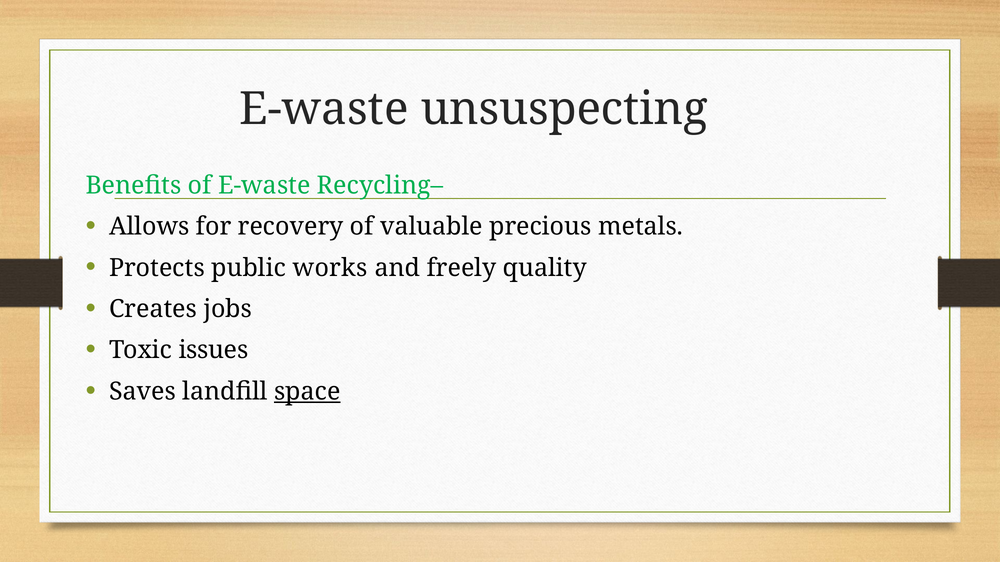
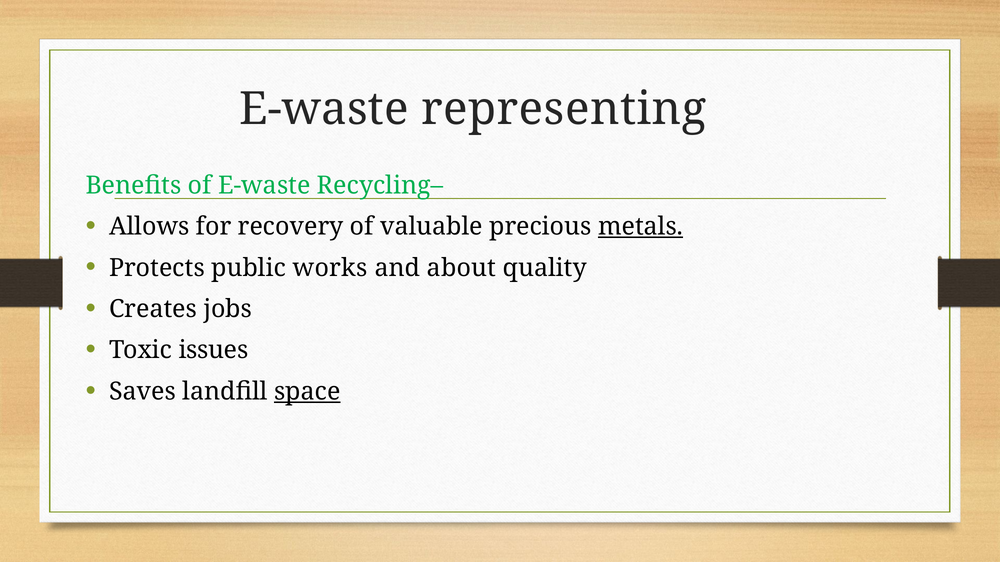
unsuspecting: unsuspecting -> representing (564, 109)
metals underline: none -> present (641, 227)
freely: freely -> about (461, 268)
